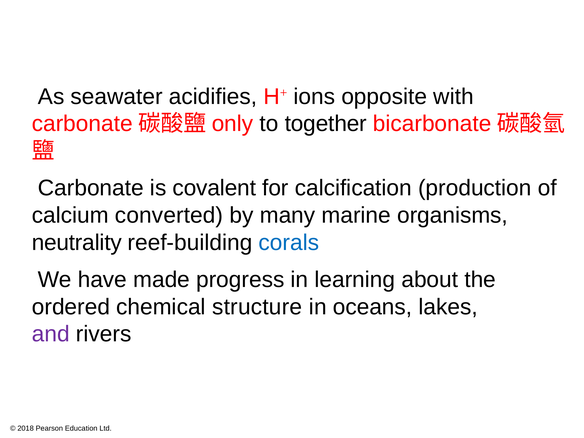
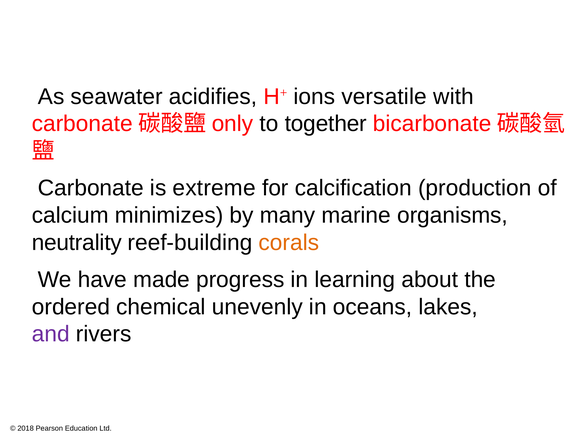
opposite: opposite -> versatile (384, 97)
covalent: covalent -> extreme (214, 188)
converted: converted -> minimizes (169, 215)
corals colour: blue -> orange (289, 243)
structure: structure -> unevenly (257, 307)
